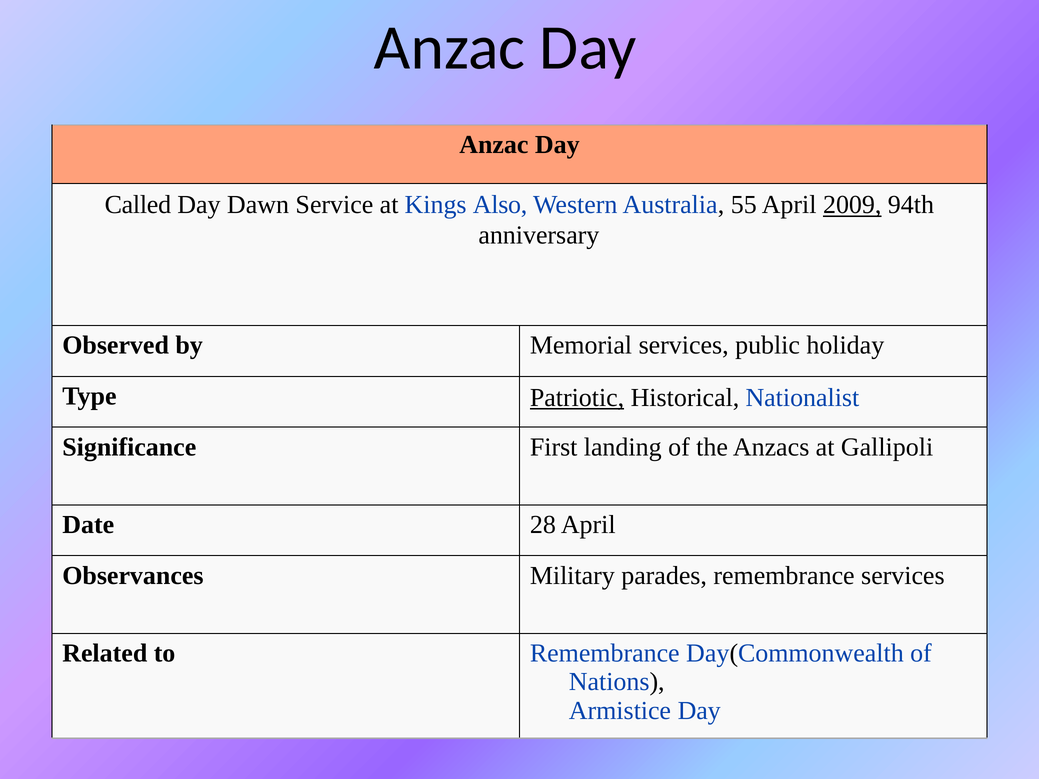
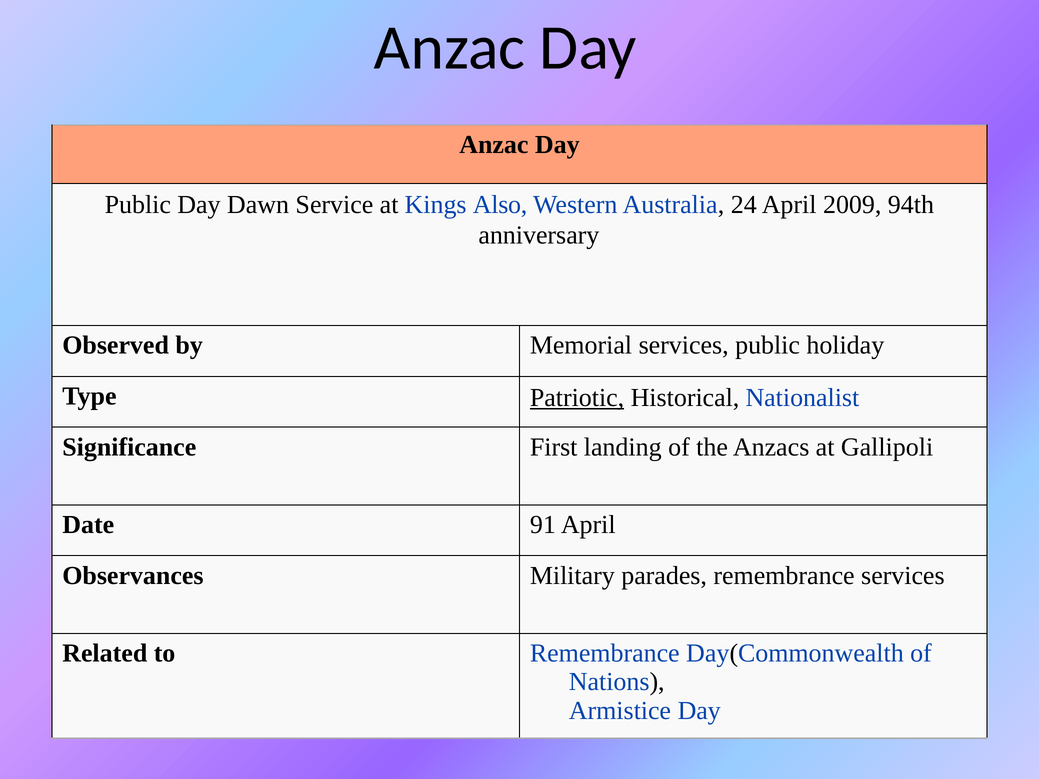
Called: Called -> Public (138, 205)
55: 55 -> 24 (744, 205)
2009 underline: present -> none (852, 205)
28: 28 -> 91 (543, 525)
